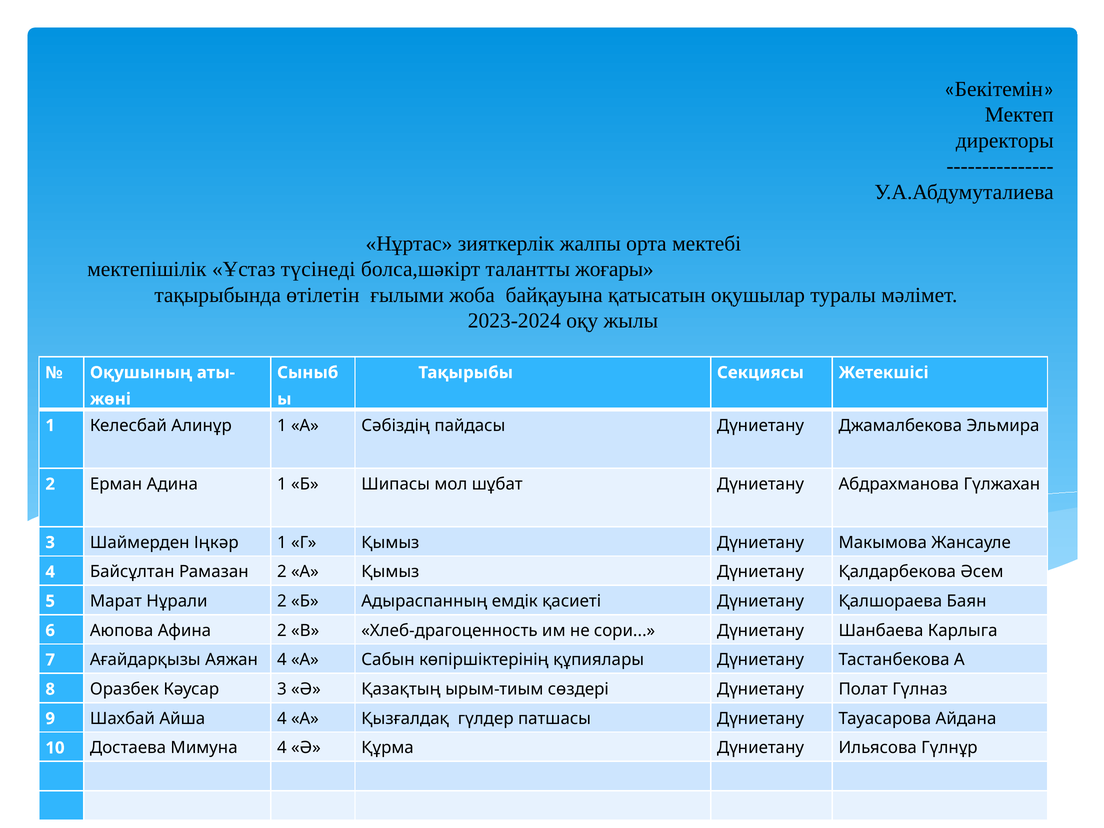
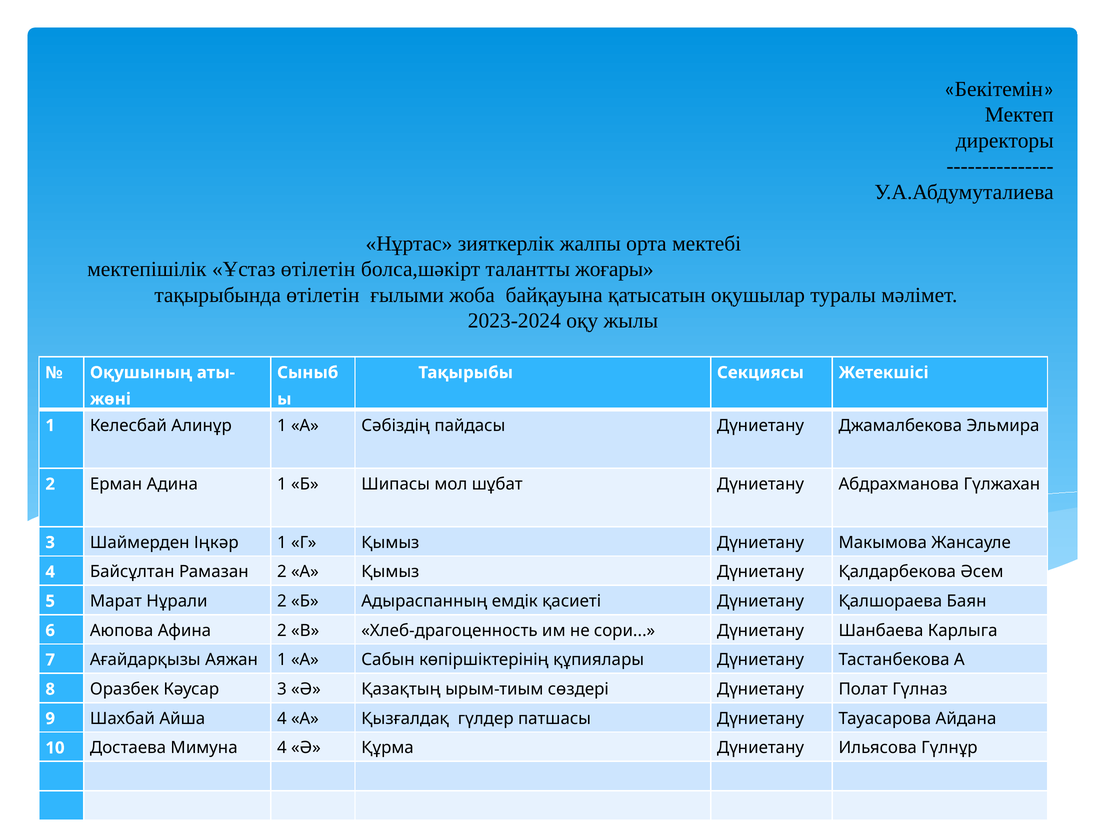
Ұстаз түсінеді: түсінеді -> өтілетін (318, 269)
Аяжан 4: 4 -> 1 (282, 660)
